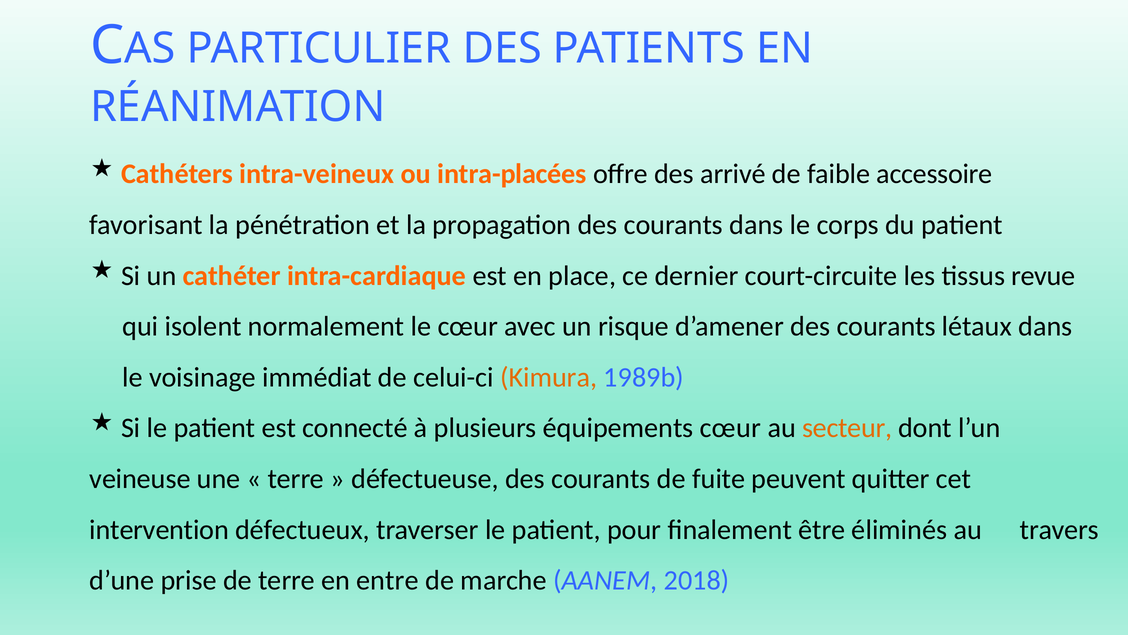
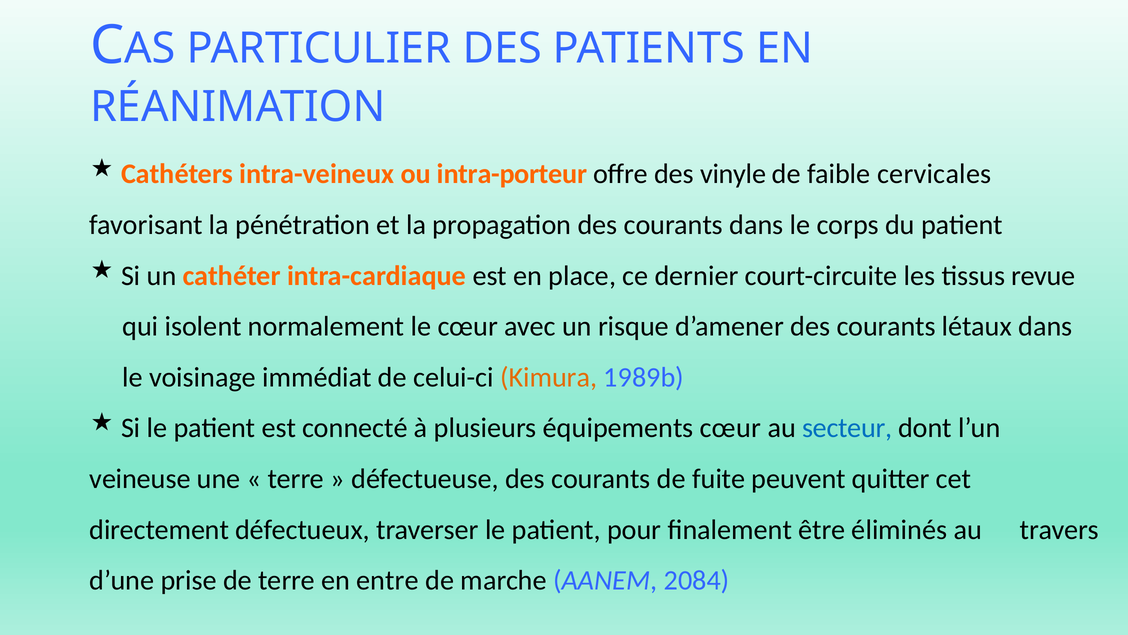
intra-placées: intra-placées -> intra-porteur (512, 174)
arrivé: arrivé -> vinyle (733, 174)
accessoire: accessoire -> cervicales (934, 174)
secteur colour: orange -> blue (847, 428)
intervention: intervention -> directement (159, 529)
2018: 2018 -> 2084 (697, 580)
